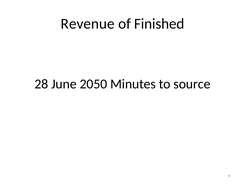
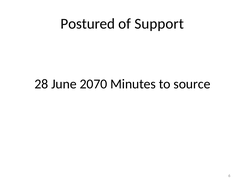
Revenue: Revenue -> Postured (88, 24)
Finished: Finished -> Support (159, 24)
2050: 2050 -> 2070 (93, 84)
